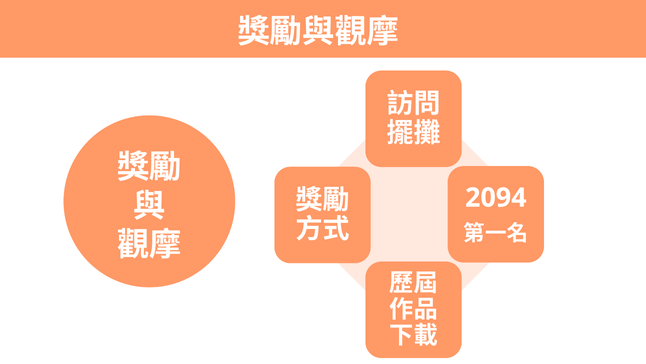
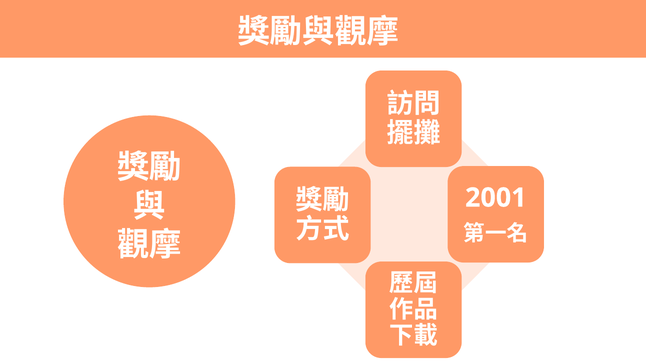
2094: 2094 -> 2001 (496, 197)
